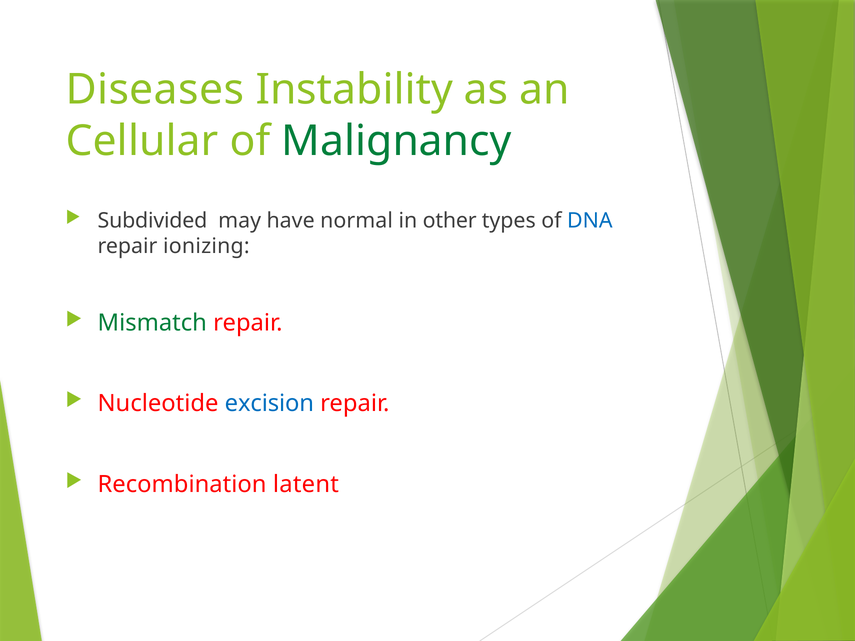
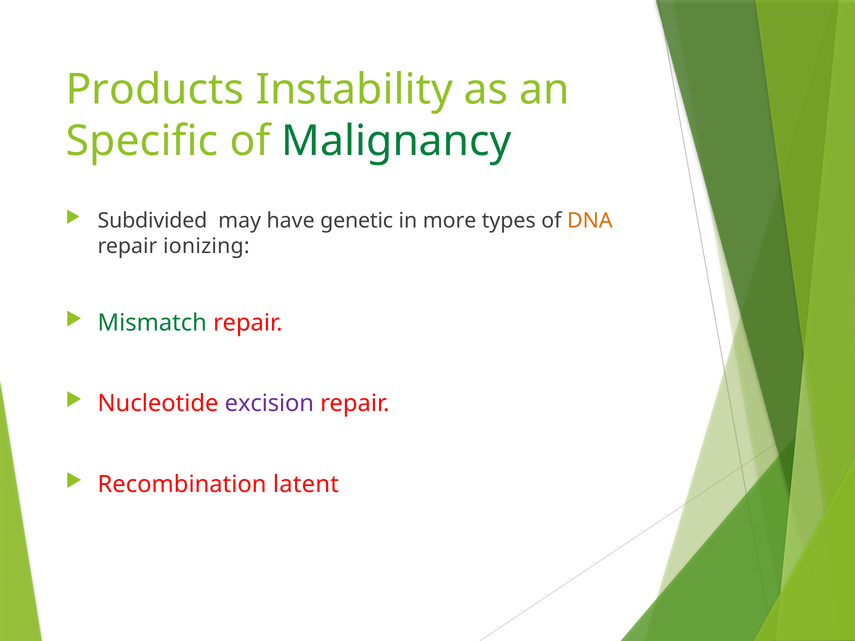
Diseases: Diseases -> Products (155, 90)
Cellular: Cellular -> Specific (142, 141)
normal: normal -> genetic (357, 221)
other: other -> more (450, 221)
DNA colour: blue -> orange (590, 221)
excision colour: blue -> purple (269, 404)
